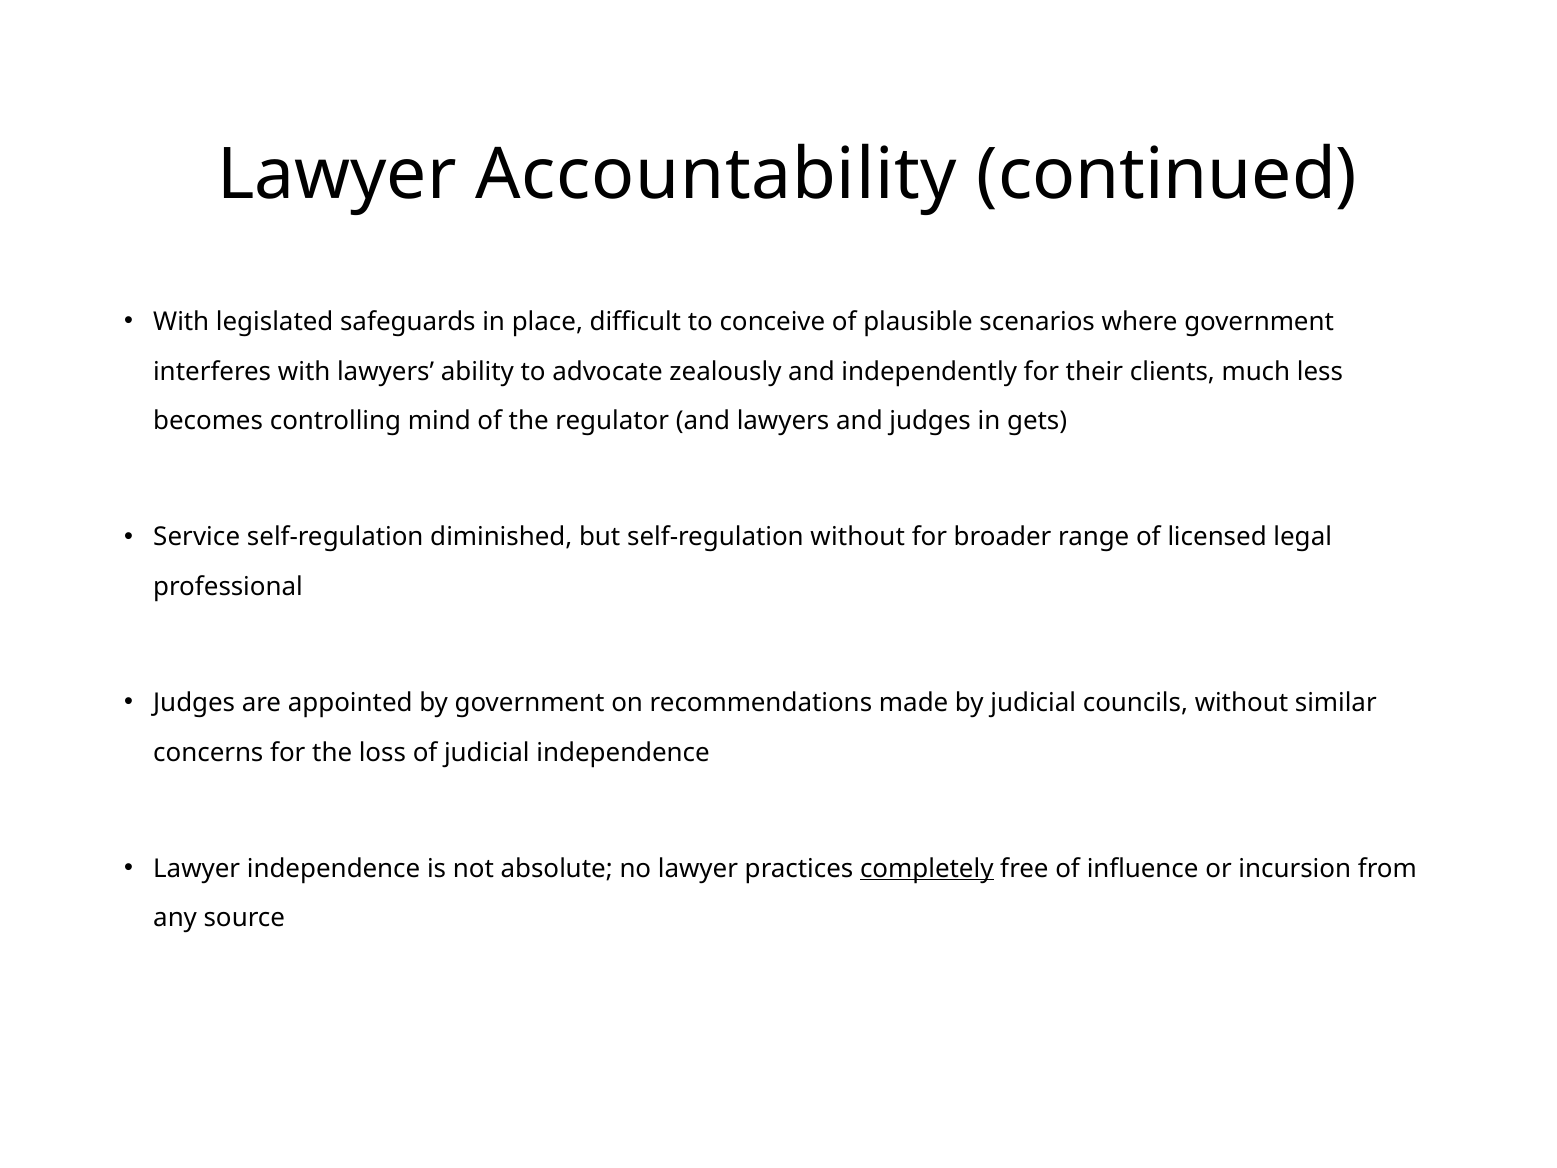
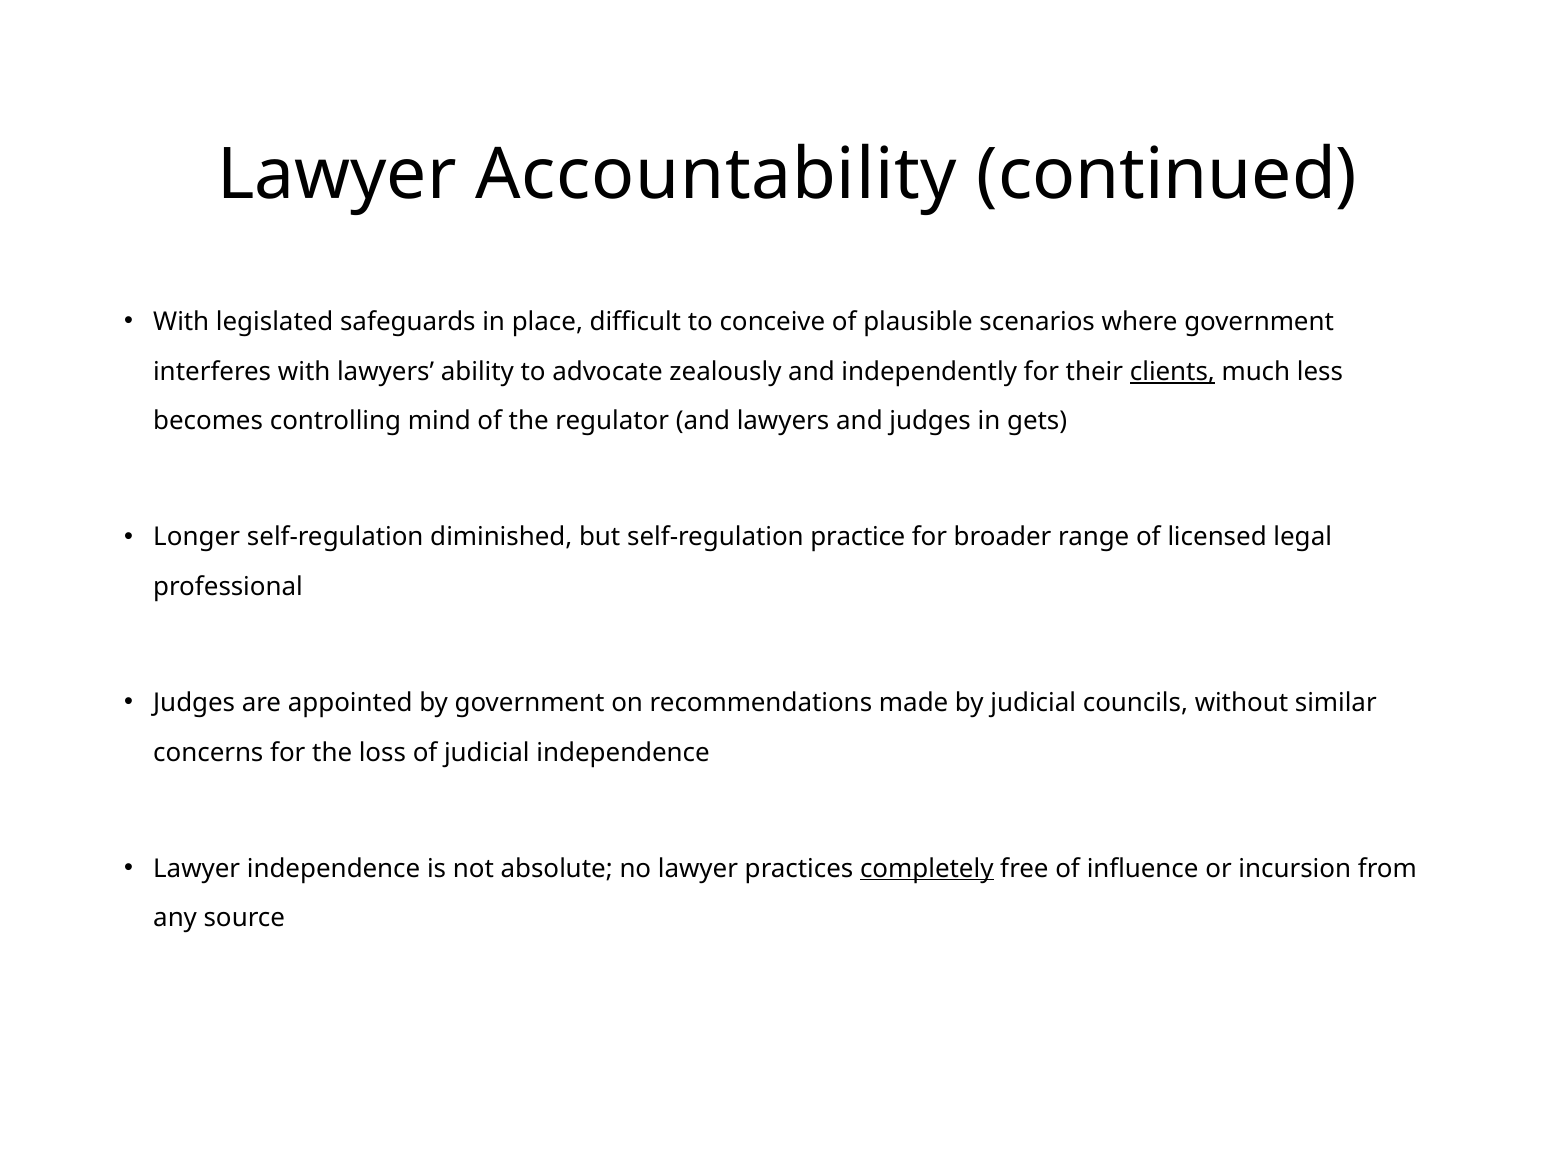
clients underline: none -> present (1172, 372)
Service: Service -> Longer (197, 537)
self-regulation without: without -> practice (858, 537)
